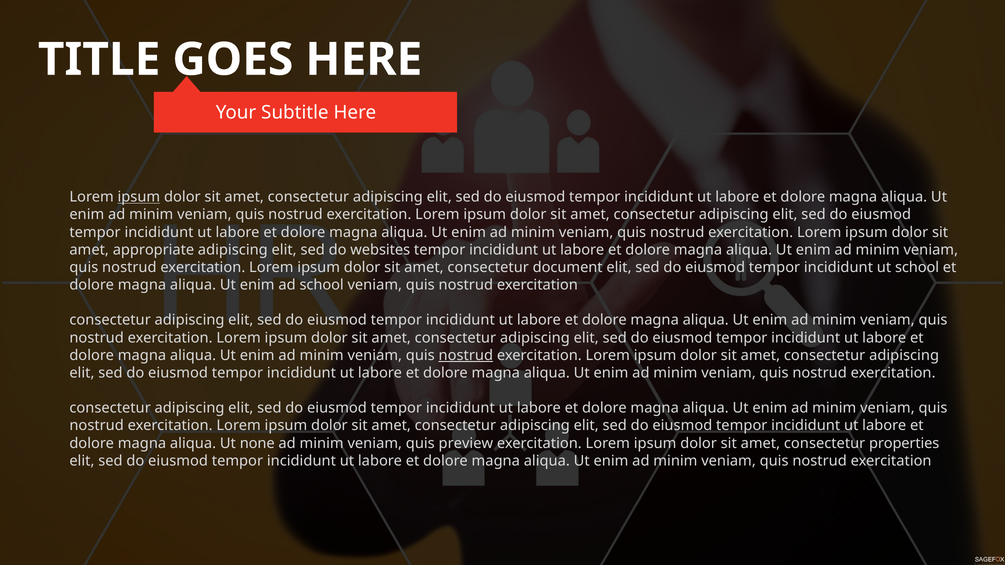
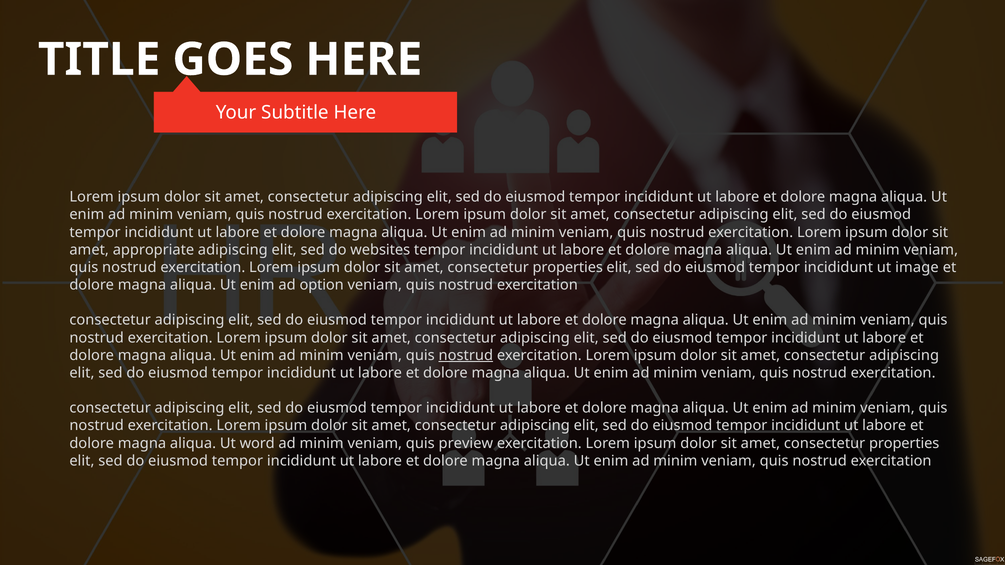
ipsum underline: present -> none (139, 197)
document: document -> properties (568, 267)
ut school: school -> image (917, 267)
ad school: school -> option (322, 285)
none: none -> word (257, 443)
